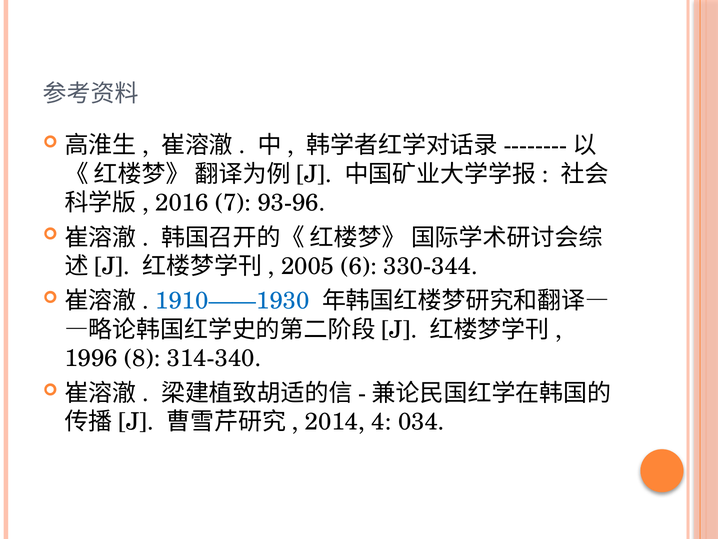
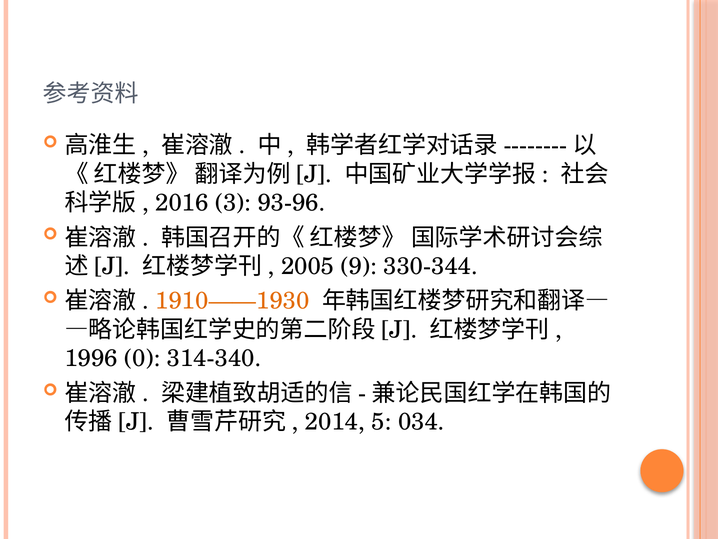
7: 7 -> 3 (233, 203)
6: 6 -> 9 (359, 266)
1910——1930 colour: blue -> orange (232, 301)
8: 8 -> 0 (142, 358)
4: 4 -> 5 (381, 422)
